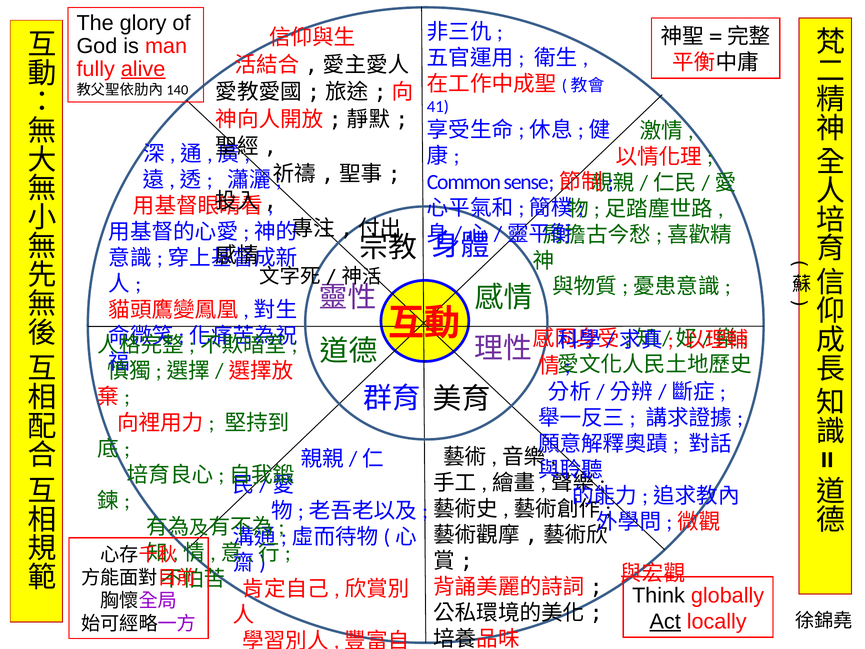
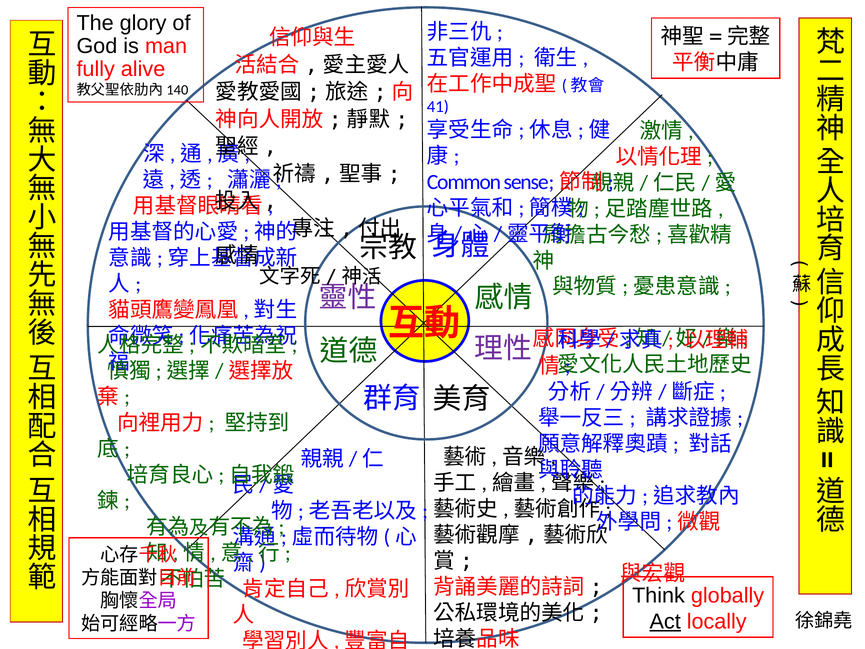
alive underline: present -> none (143, 69)
